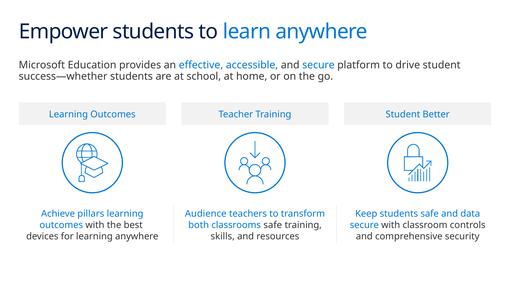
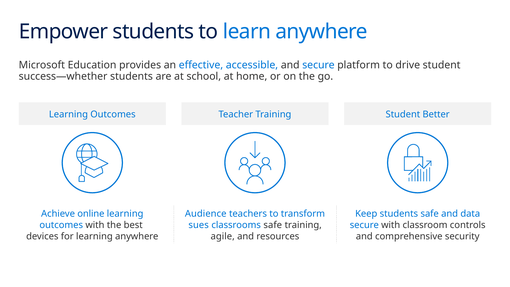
pillars: pillars -> online (91, 214)
both: both -> sues (199, 225)
skills: skills -> agile (223, 236)
